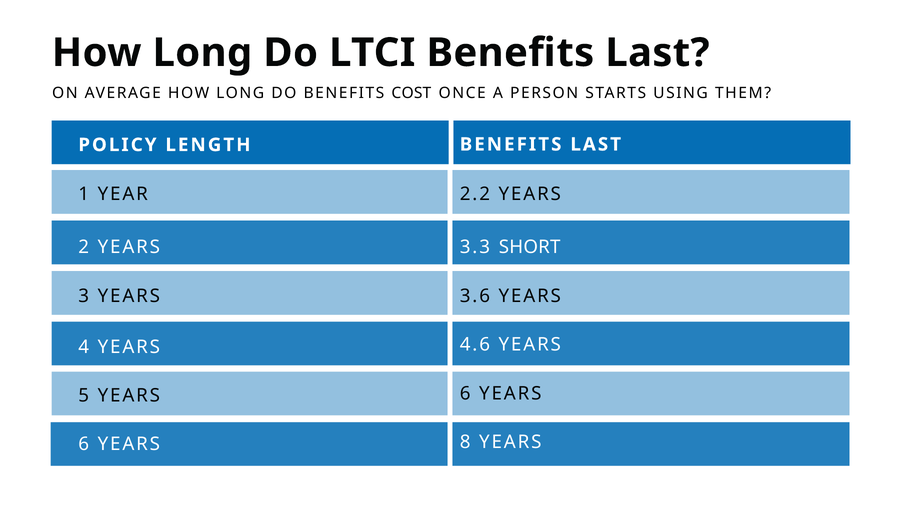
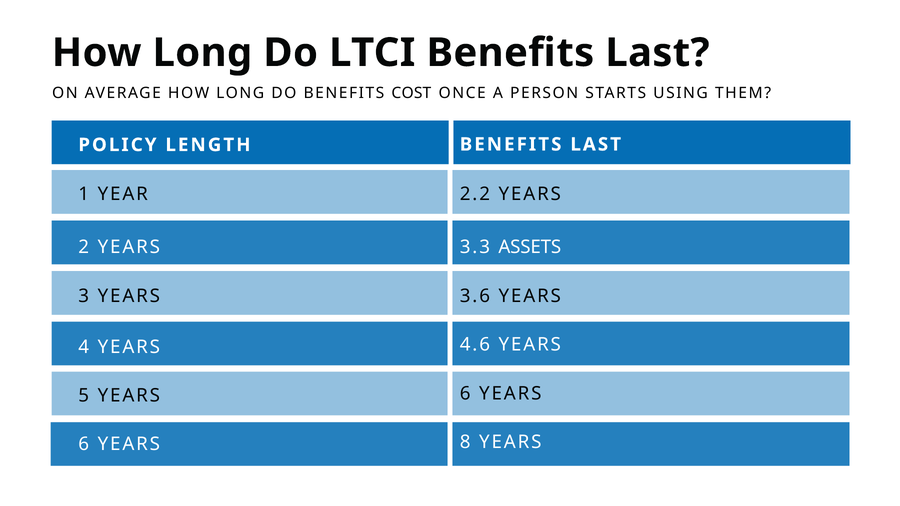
SHORT: SHORT -> ASSETS (530, 247)
